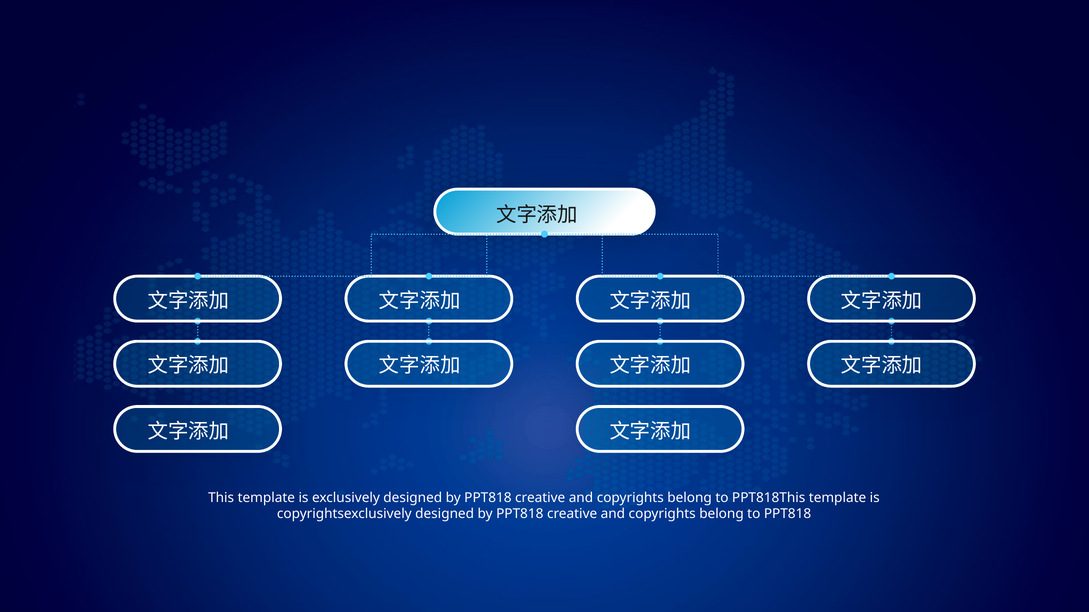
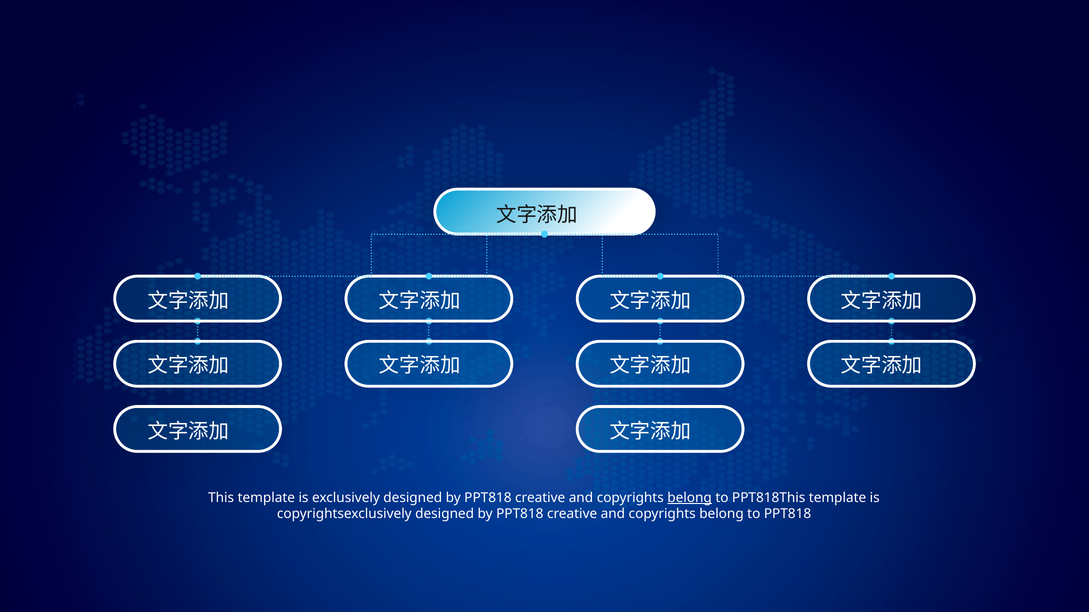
belong underline: none -> present (690, 498)
